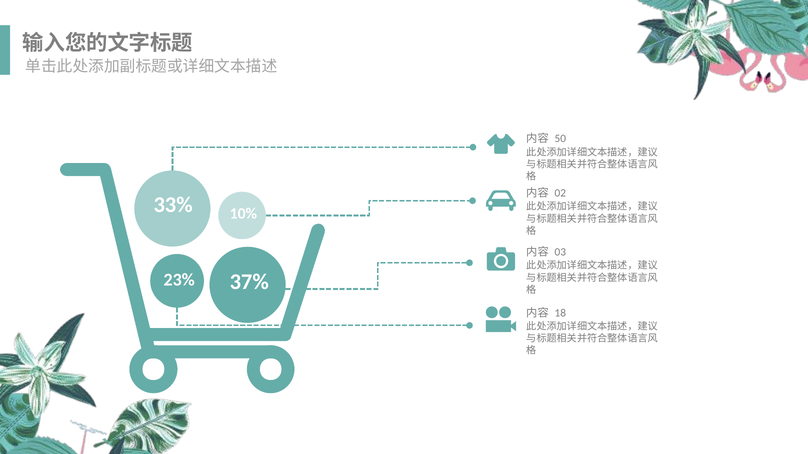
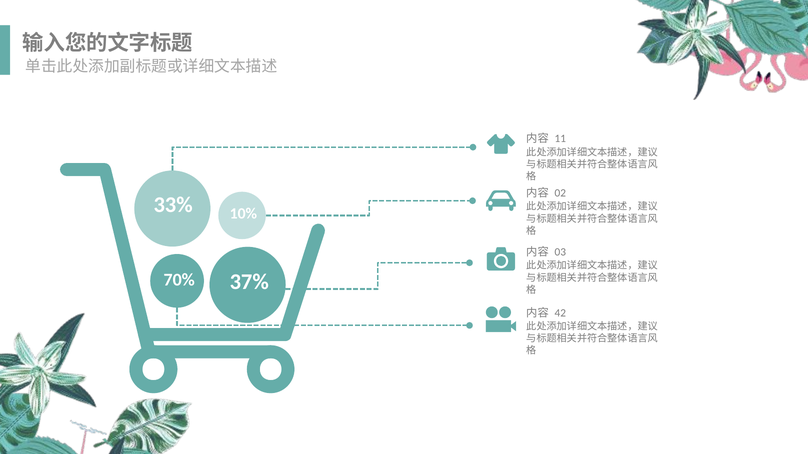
50: 50 -> 11 (560, 139)
23%: 23% -> 70% (179, 280)
18: 18 -> 42 (560, 313)
